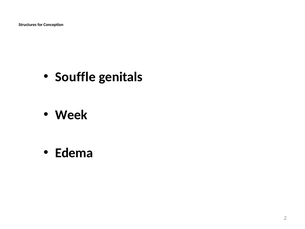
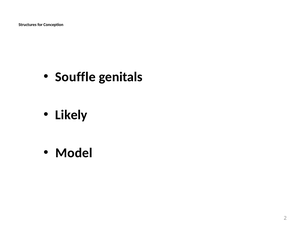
Week: Week -> Likely (71, 115)
Edema: Edema -> Model (74, 153)
